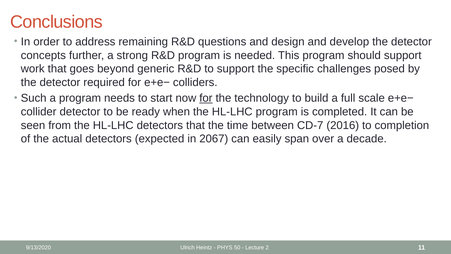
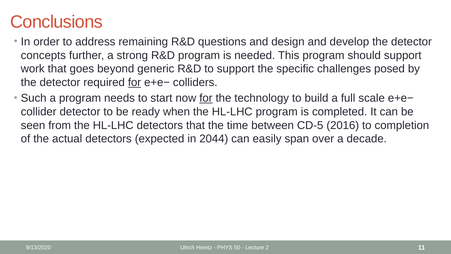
for underline: none -> present (134, 82)
CD-7: CD-7 -> CD-5 (310, 125)
2067: 2067 -> 2044 (214, 139)
